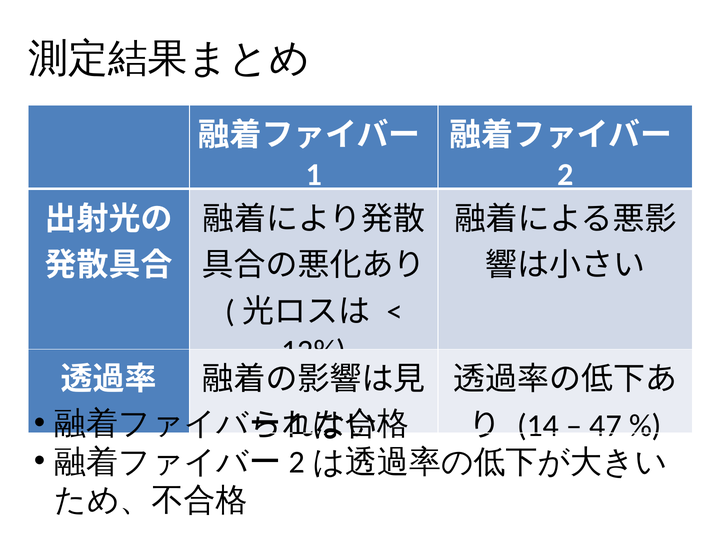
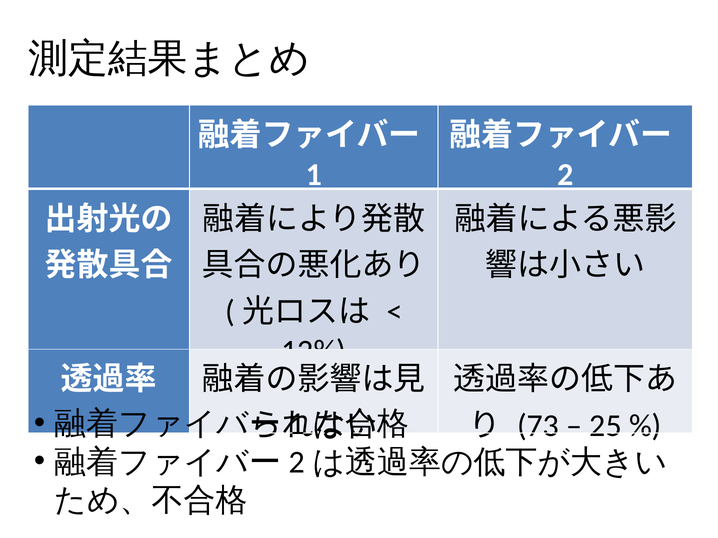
14: 14 -> 73 (538, 426)
47: 47 -> 25 (606, 426)
